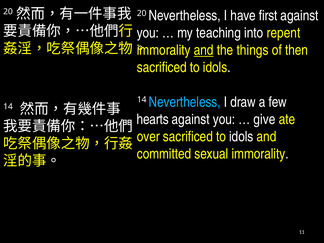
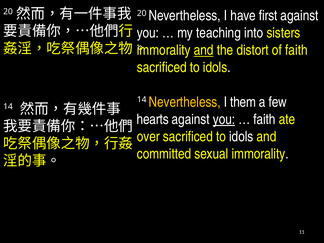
repent: repent -> sisters (283, 33)
things: things -> distort (253, 50)
of then: then -> faith (296, 50)
Nevertheless colour: light blue -> yellow (185, 102)
draw: draw -> them (243, 102)
you underline: none -> present (224, 119)
give: give -> faith (264, 119)
